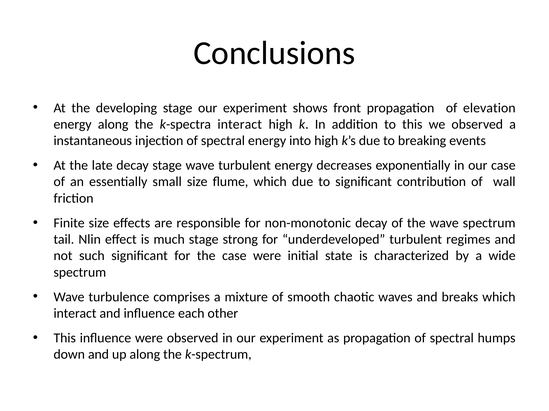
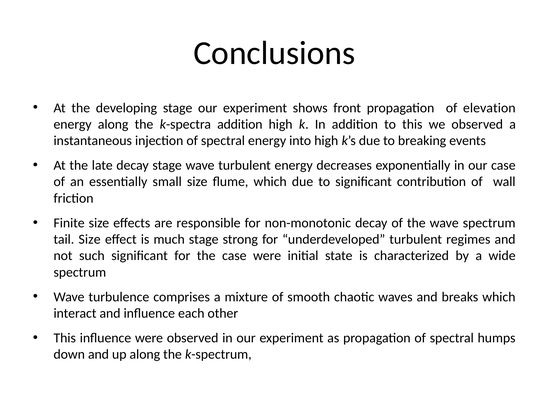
k-spectra interact: interact -> addition (240, 124)
tail Nlin: Nlin -> Size (90, 240)
